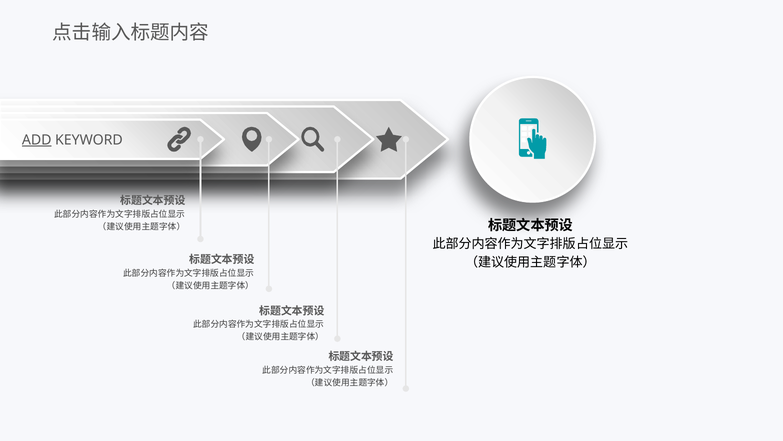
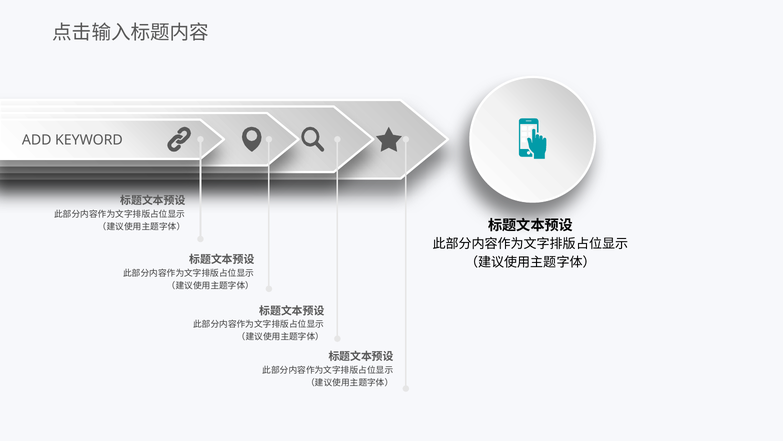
ADD underline: present -> none (37, 140)
